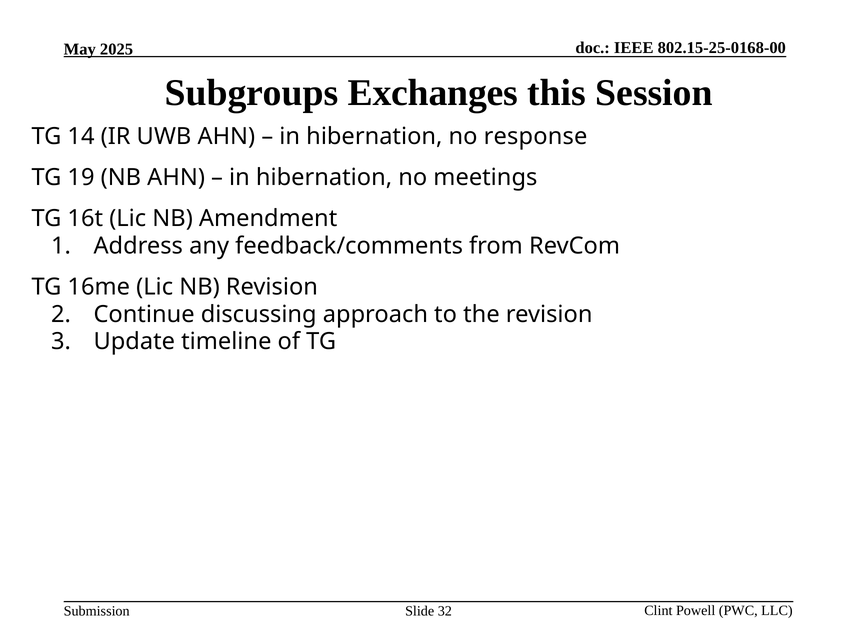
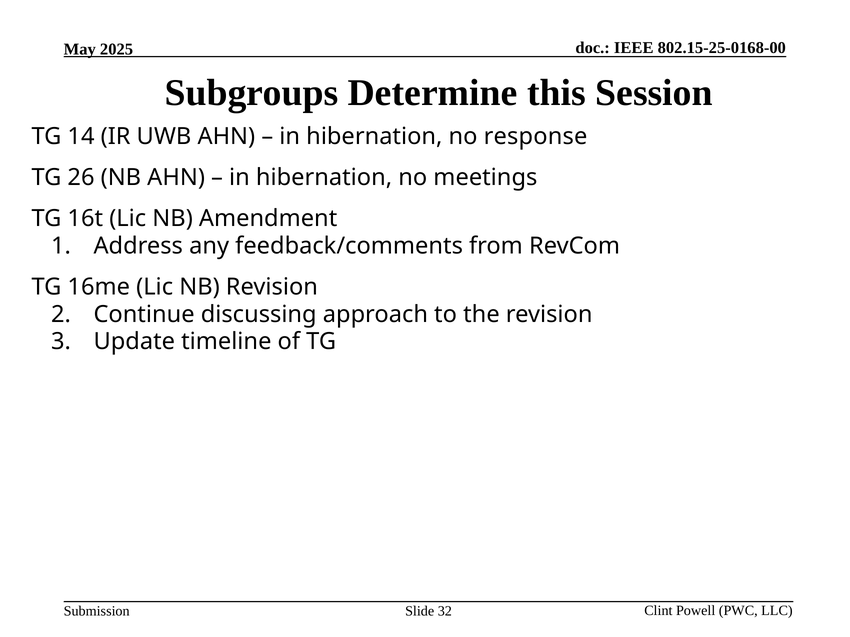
Exchanges: Exchanges -> Determine (433, 93)
19: 19 -> 26 (81, 177)
